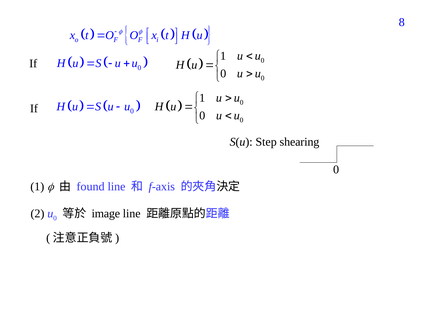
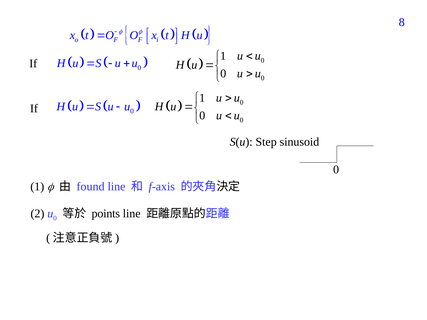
shearing: shearing -> sinusoid (299, 142)
image: image -> points (106, 214)
